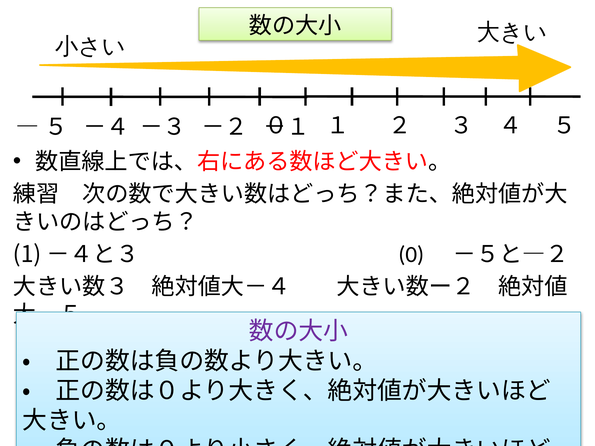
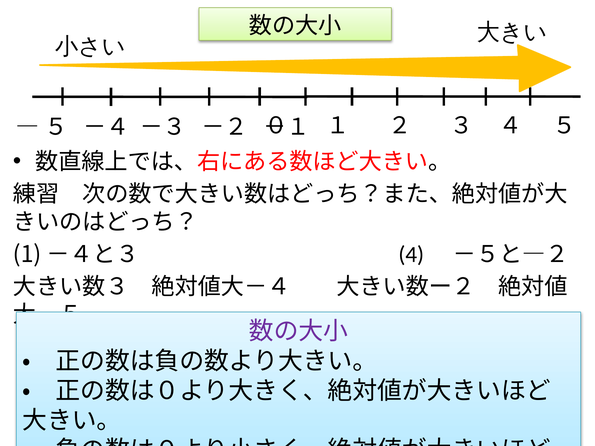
0: 0 -> 4 (411, 255)
